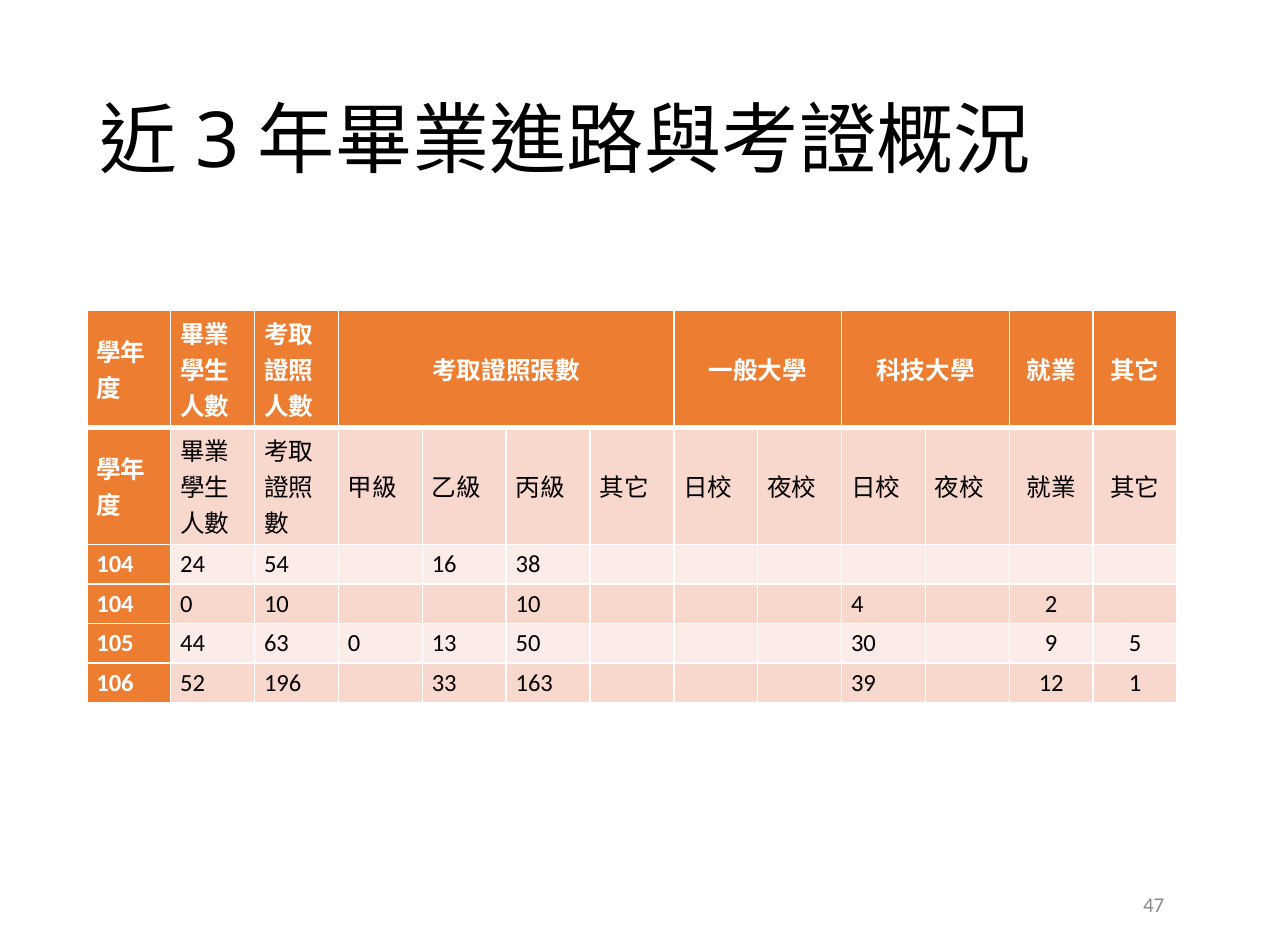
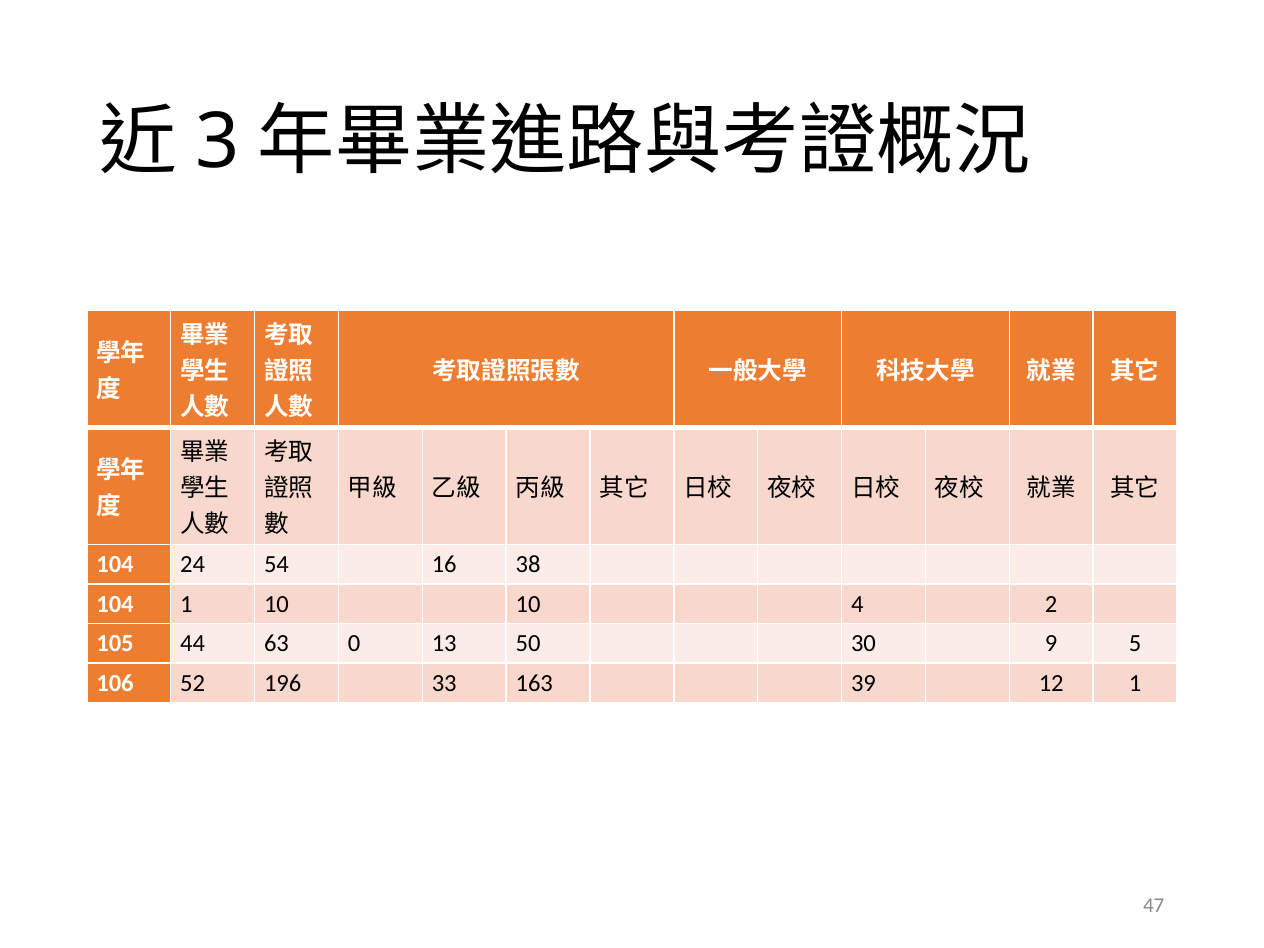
104 0: 0 -> 1 (186, 604)
